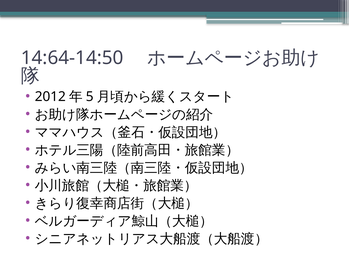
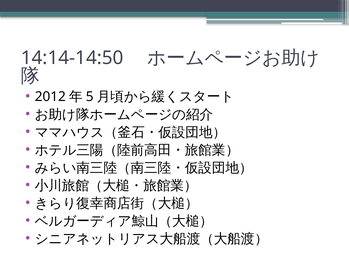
14:64-14:50: 14:64-14:50 -> 14:14-14:50 (72, 58)
